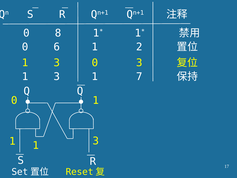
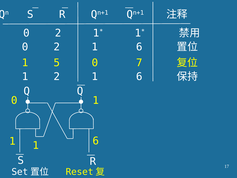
8: 8 -> 2 (58, 33)
6: 6 -> 2 (57, 47)
2: 2 -> 6 (139, 47)
3: 3 -> 5 (57, 63)
0 3: 3 -> 7 (139, 63)
3: 3 -> 2 (57, 77)
7: 7 -> 6 (139, 77)
3: 3 -> 6 (96, 141)
